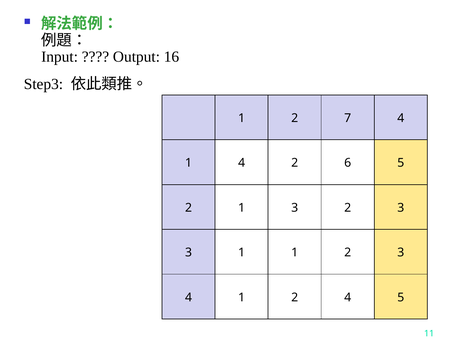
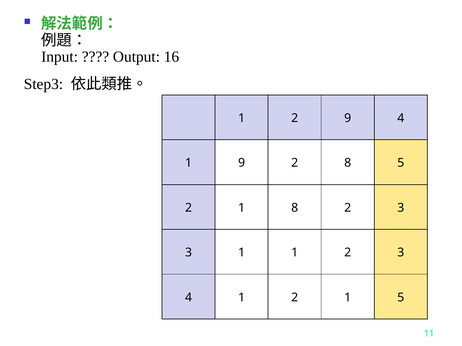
2 7: 7 -> 9 (348, 118)
1 4: 4 -> 9 (242, 163)
2 6: 6 -> 8 (348, 163)
1 3: 3 -> 8 (295, 208)
1 2 4: 4 -> 1 (348, 298)
